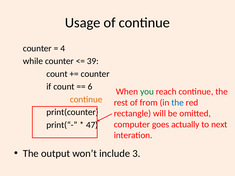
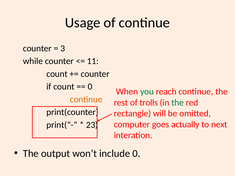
4: 4 -> 3 (63, 48)
39: 39 -> 11 (93, 61)
6: 6 -> 0 (90, 87)
from: from -> trolls (149, 103)
the colour: blue -> green (178, 103)
47: 47 -> 23 (92, 125)
include 3: 3 -> 0 (136, 154)
